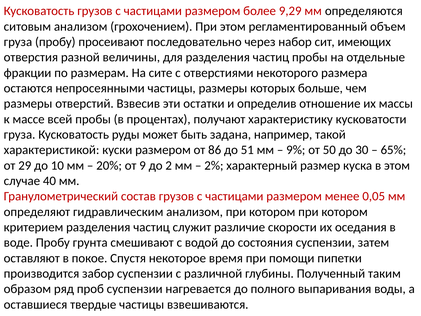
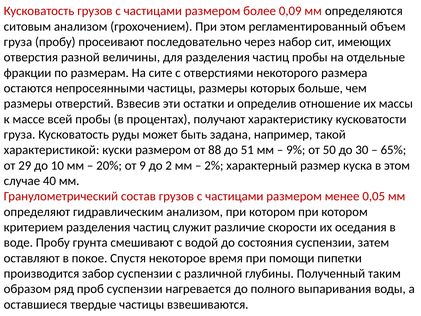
9,29: 9,29 -> 0,09 (290, 11)
86: 86 -> 88 (215, 150)
